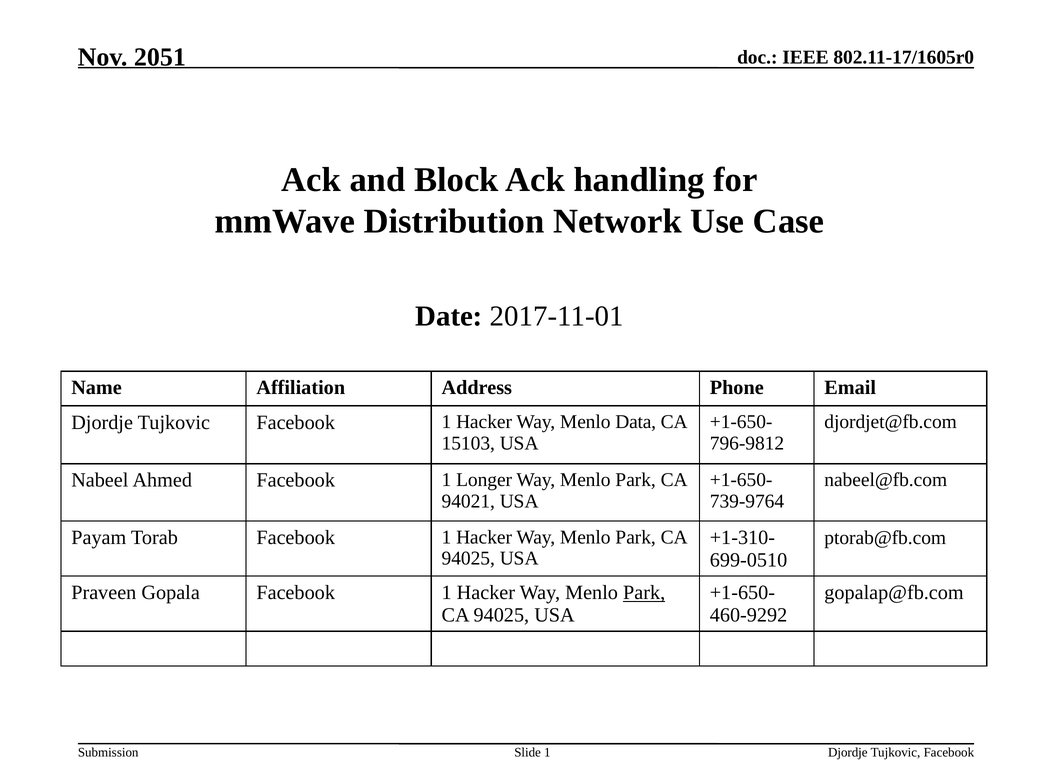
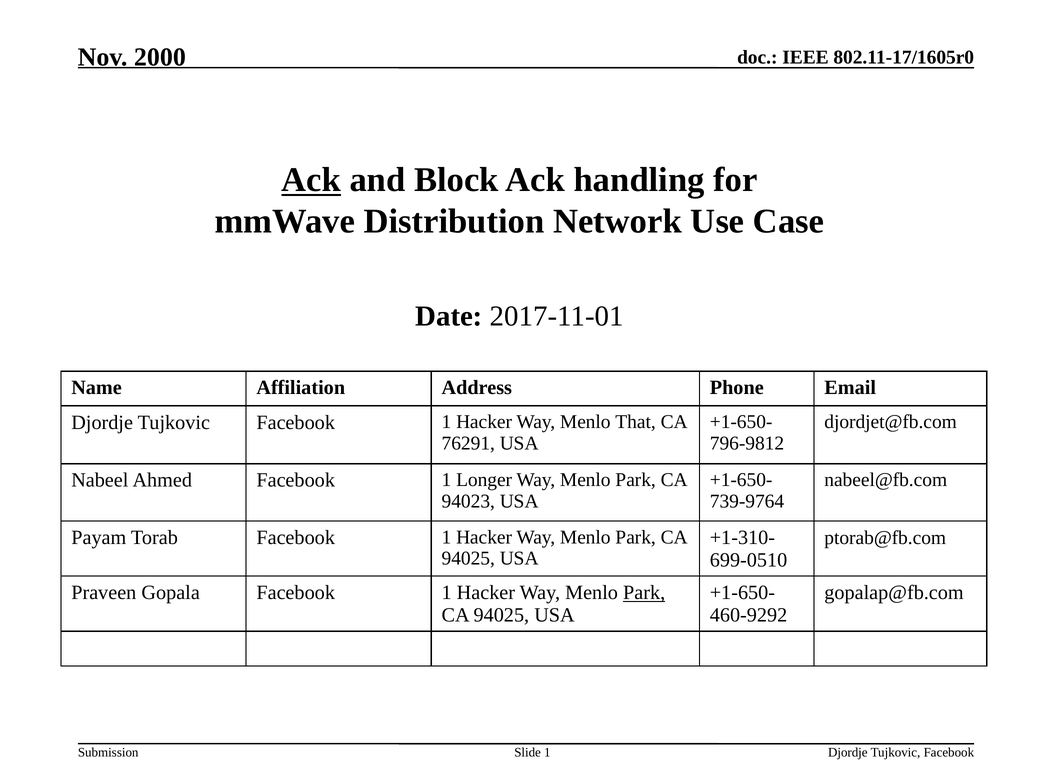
2051: 2051 -> 2000 (160, 57)
Ack underline: none -> present (311, 180)
Data: Data -> That (636, 422)
15103: 15103 -> 76291 (468, 443)
94021: 94021 -> 94023 (468, 501)
